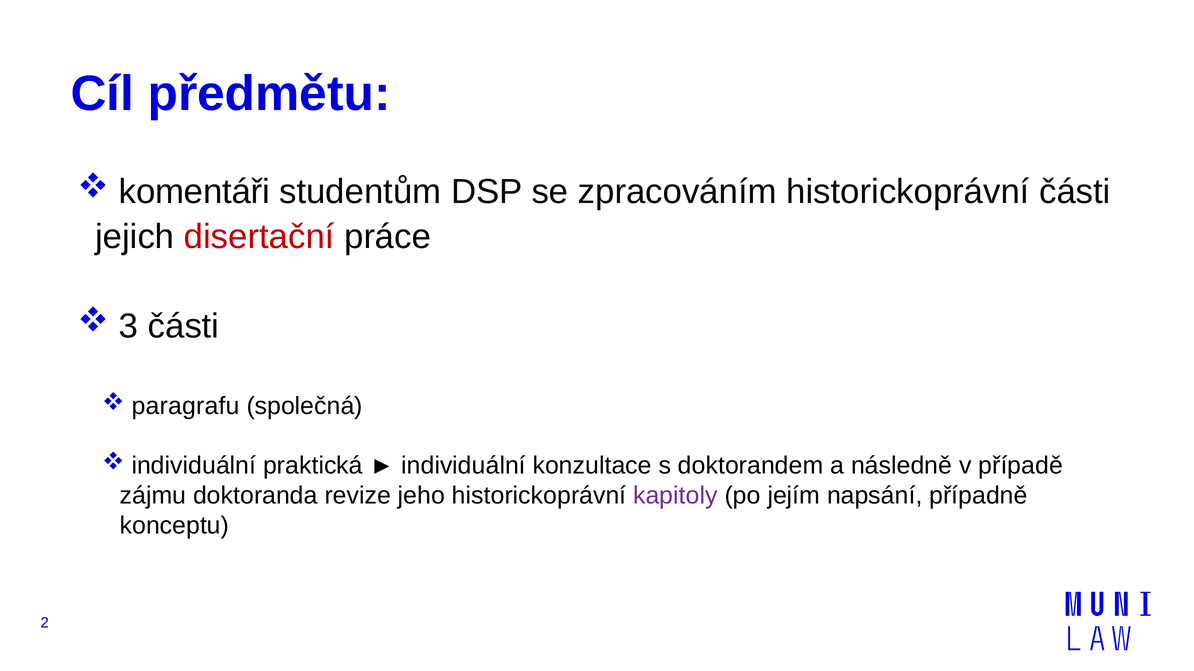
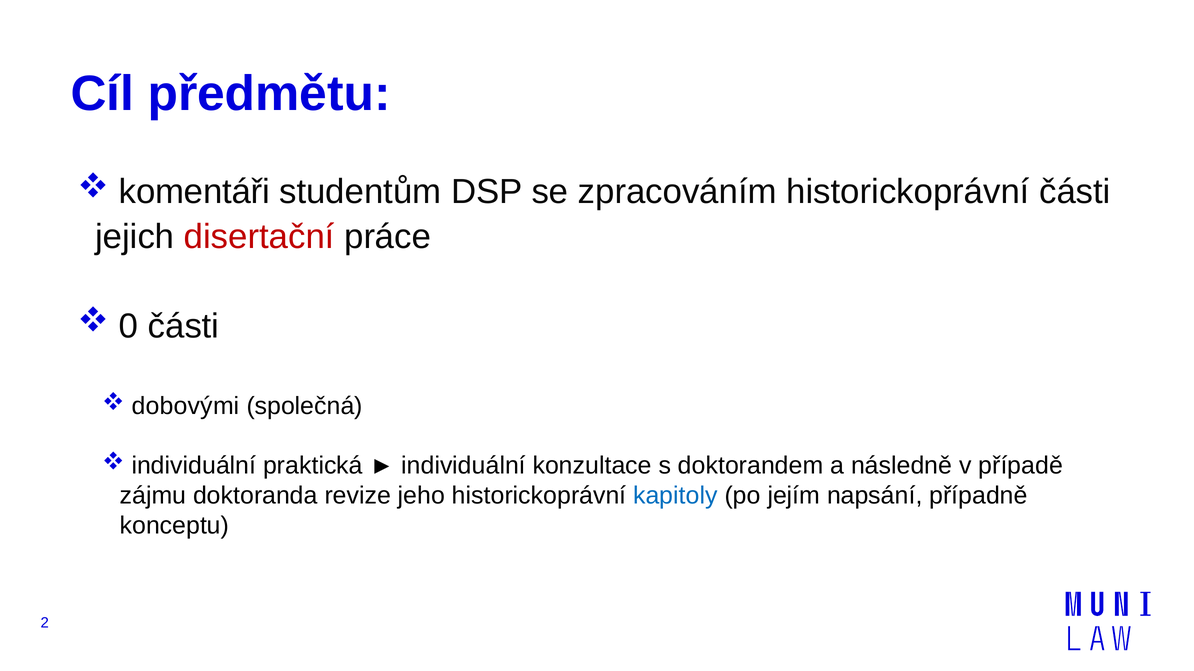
3: 3 -> 0 (129, 326)
paragrafu: paragrafu -> dobovými (186, 406)
kapitoly colour: purple -> blue (675, 496)
